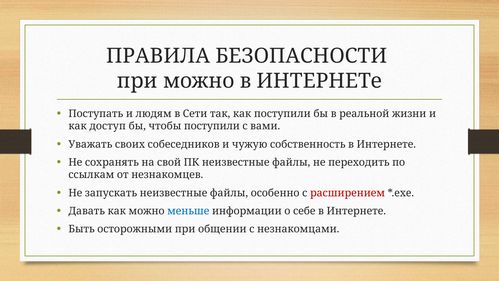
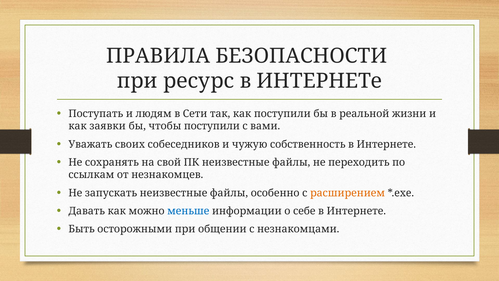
при можно: можно -> ресурс (199, 81)
доступ: доступ -> заявки (108, 126)
расширением colour: red -> orange (348, 193)
